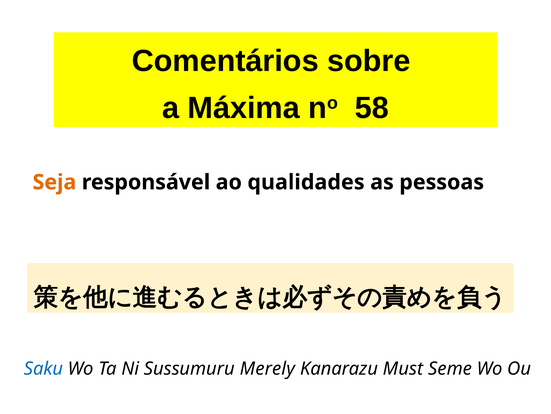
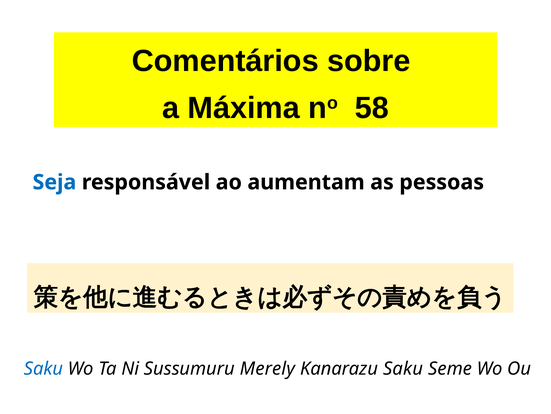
Seja colour: orange -> blue (54, 182)
qualidades: qualidades -> aumentam (306, 182)
Kanarazu Must: Must -> Saku (403, 368)
